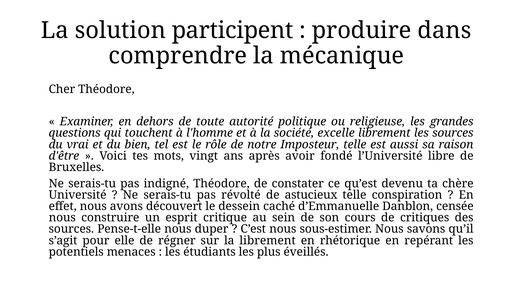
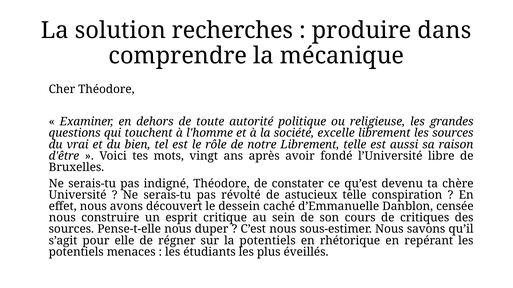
participent: participent -> recherches (233, 30)
notre Imposteur: Imposteur -> Librement (310, 145)
la librement: librement -> potentiels (268, 241)
